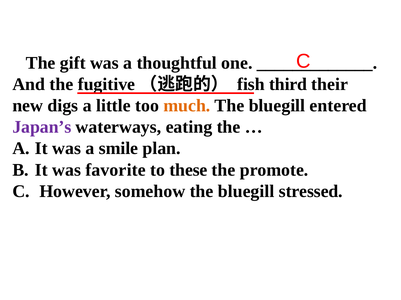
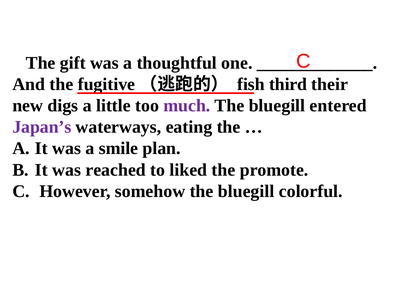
much colour: orange -> purple (187, 106)
favorite: favorite -> reached (116, 170)
these: these -> liked (188, 170)
stressed: stressed -> colorful (311, 192)
